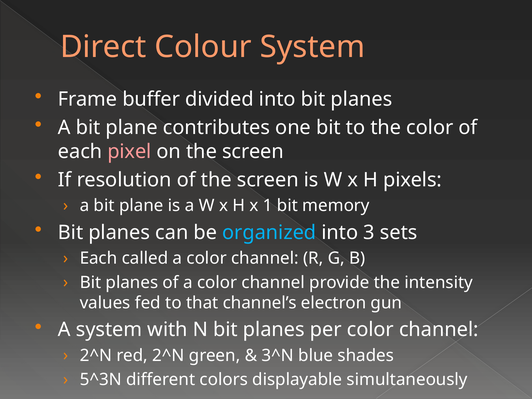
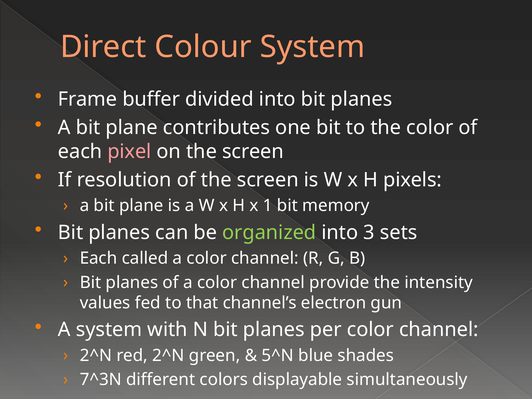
organized colour: light blue -> light green (269, 232)
3^N: 3^N -> 5^N (278, 356)
5^3N: 5^3N -> 7^3N (101, 380)
